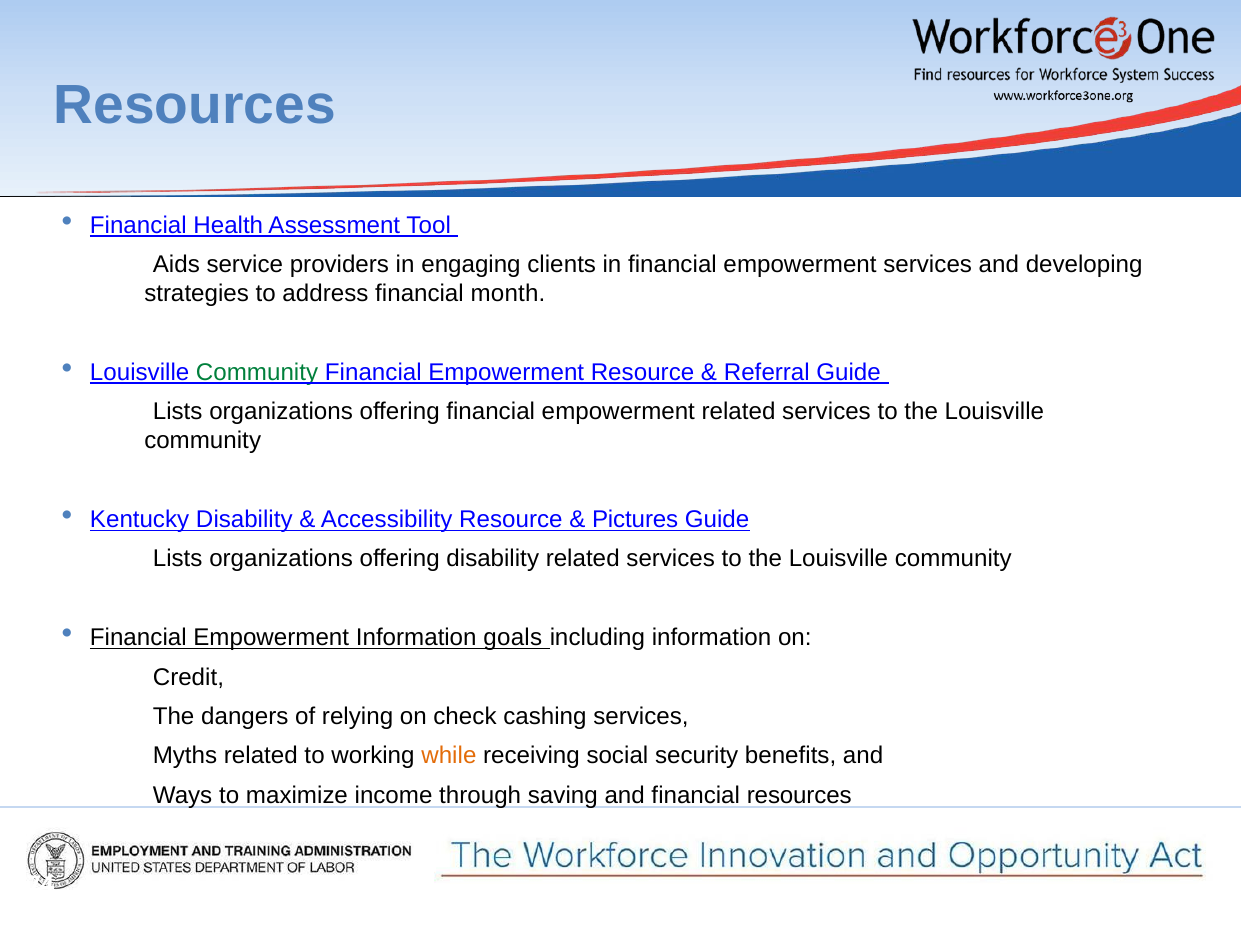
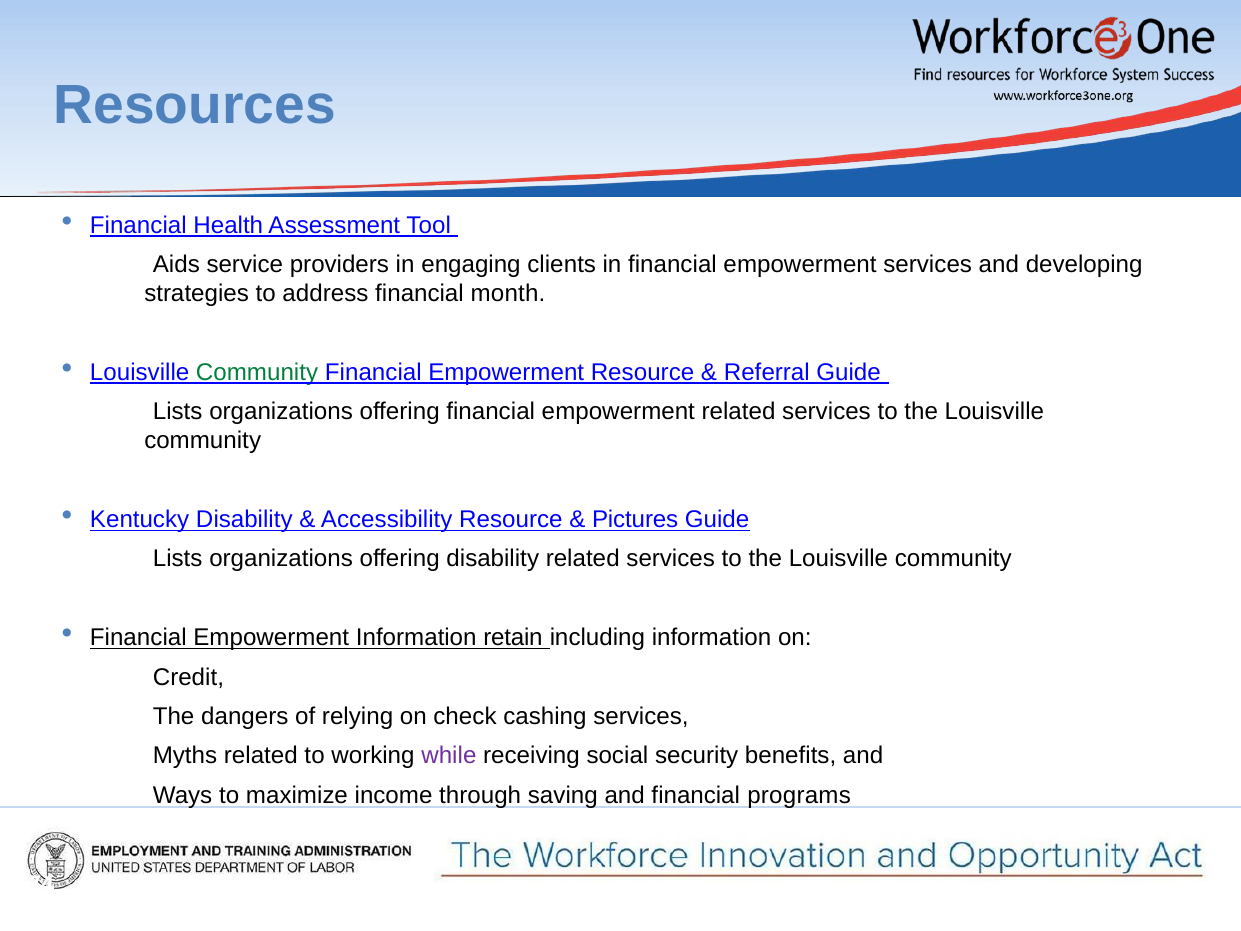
goals: goals -> retain (513, 638)
while colour: orange -> purple (449, 756)
financial resources: resources -> programs (799, 795)
